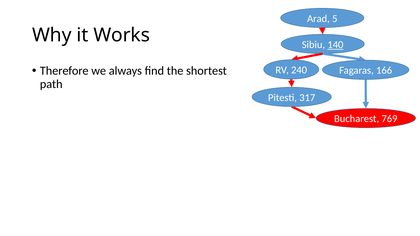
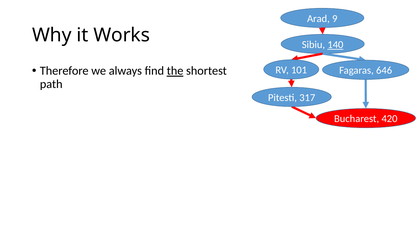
5: 5 -> 9 (335, 19)
the underline: none -> present (175, 71)
240: 240 -> 101 (299, 70)
166: 166 -> 646 (384, 71)
769: 769 -> 420 (389, 119)
